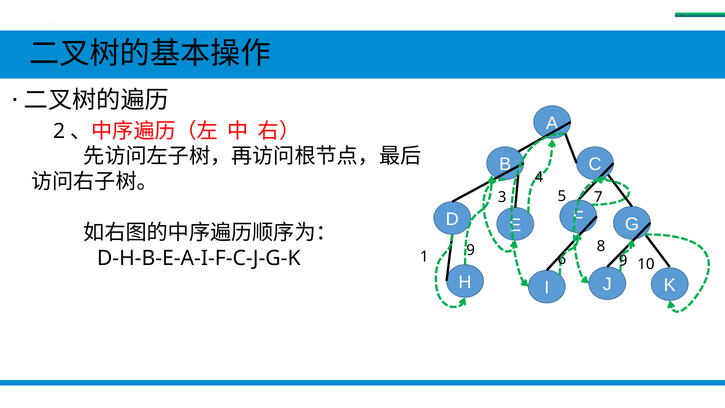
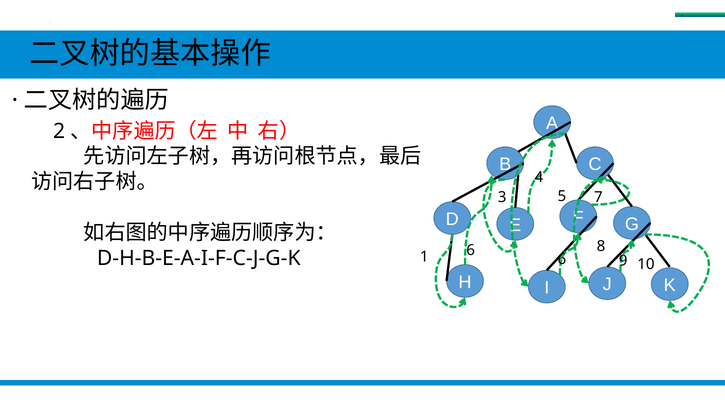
1 9: 9 -> 6 (471, 250)
